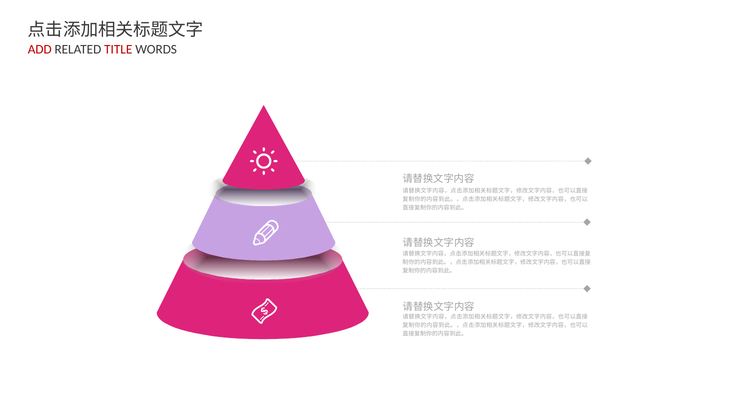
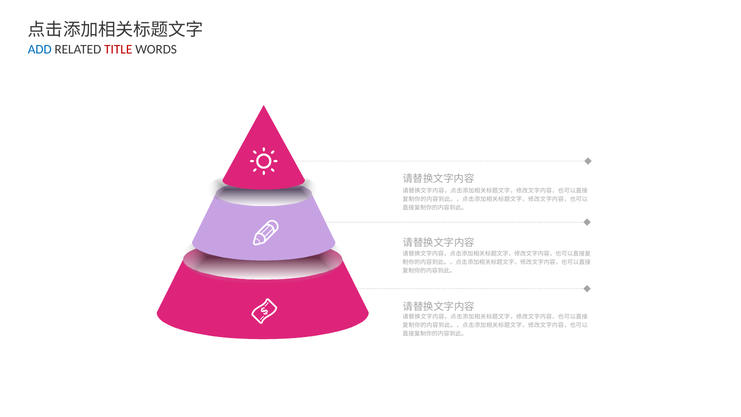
ADD colour: red -> blue (40, 49)
